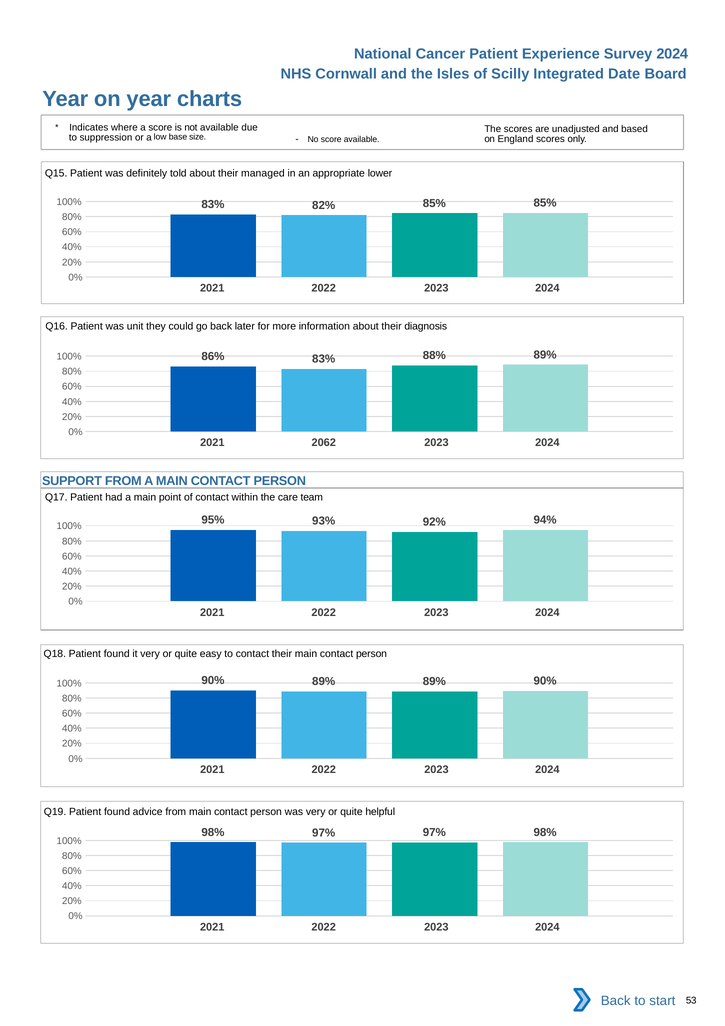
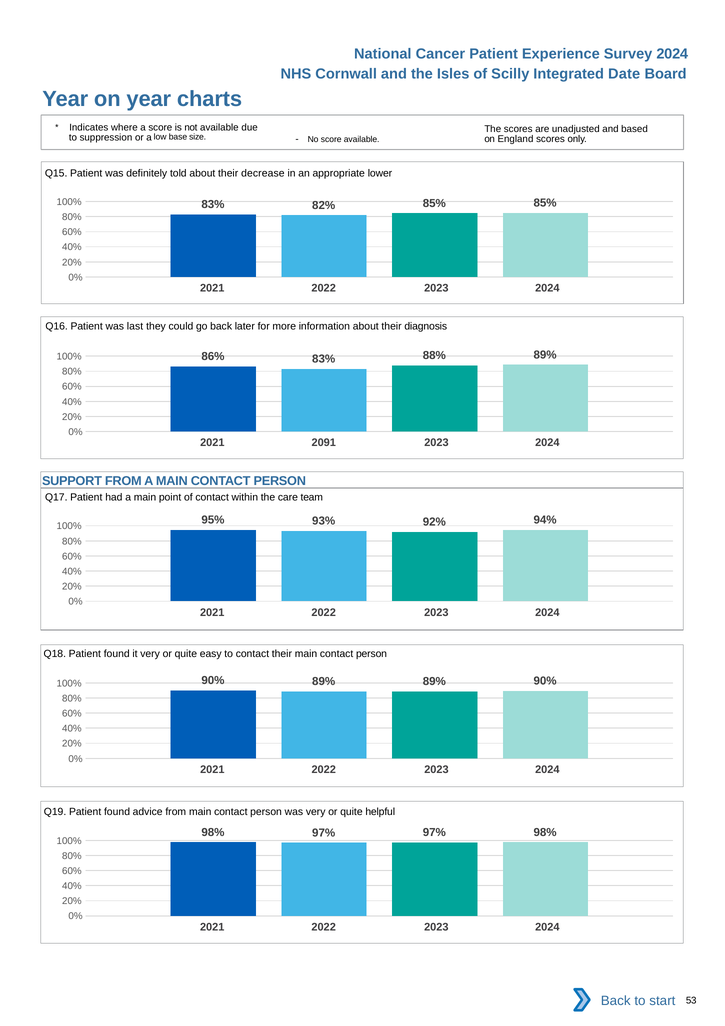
managed: managed -> decrease (263, 173)
unit: unit -> last (135, 327)
2062: 2062 -> 2091 (324, 443)
